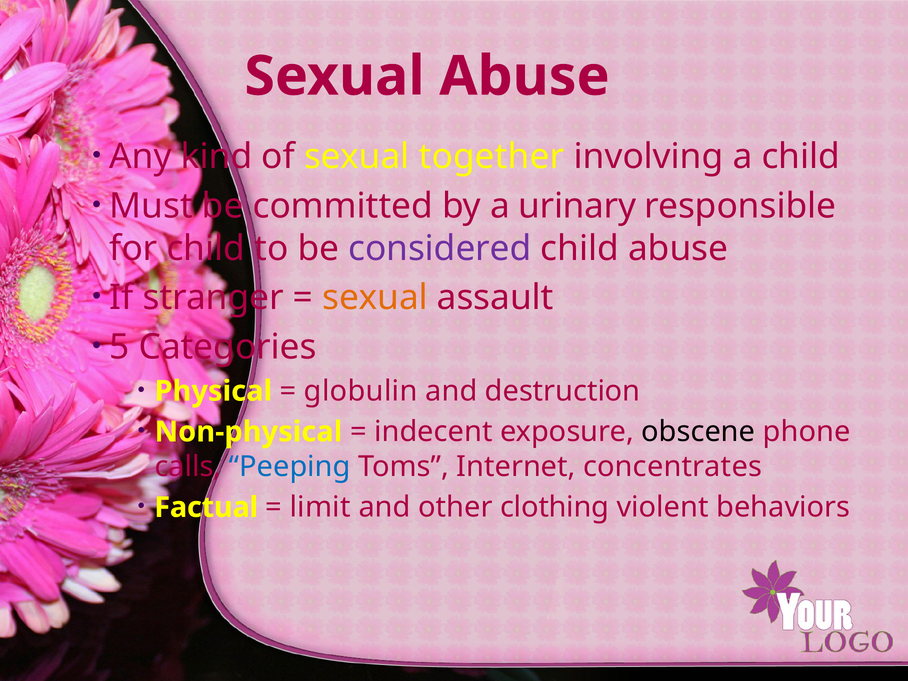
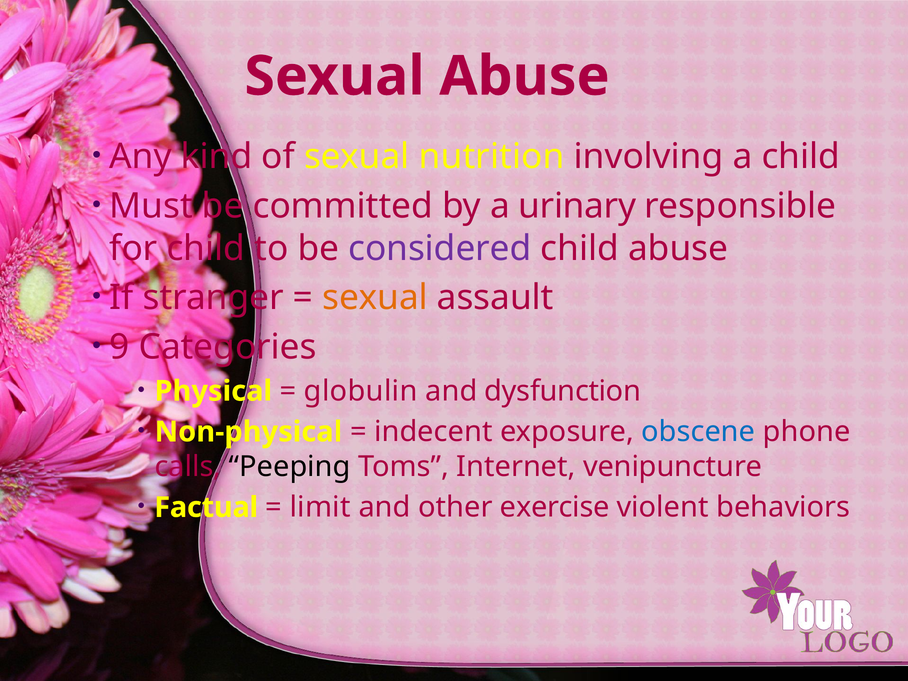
together: together -> nutrition (492, 157)
5: 5 -> 9 (120, 347)
destruction: destruction -> dysfunction (563, 391)
obscene colour: black -> blue (698, 432)
Peeping colour: blue -> black (290, 467)
concentrates: concentrates -> venipuncture (673, 467)
clothing: clothing -> exercise (555, 507)
